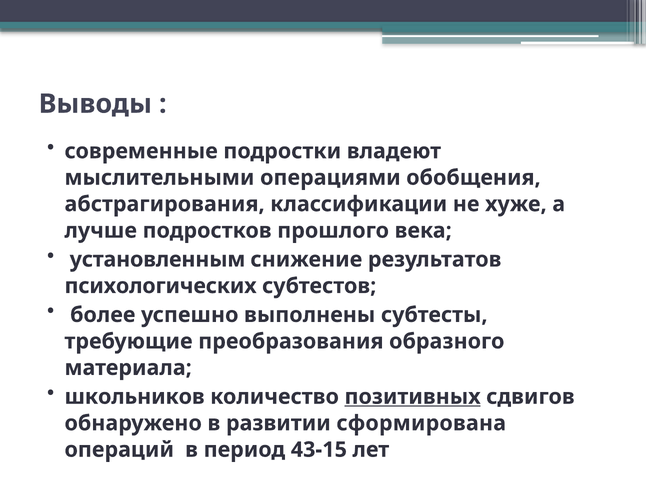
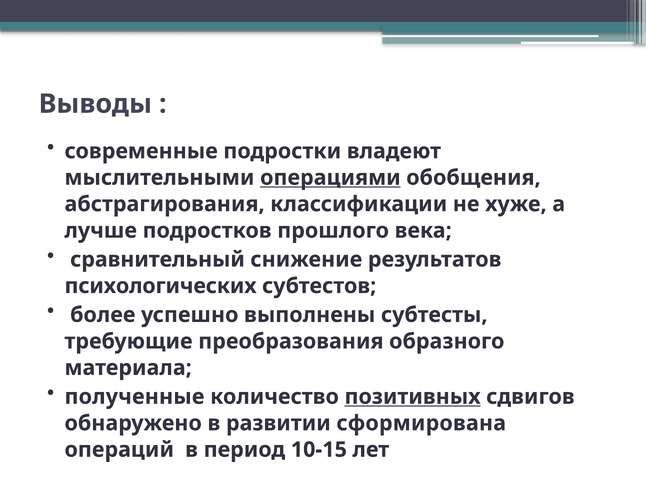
операциями underline: none -> present (330, 177)
установленным: установленным -> сравнительный (157, 259)
школьников: школьников -> полученные (134, 396)
43-15: 43-15 -> 10-15 (319, 449)
